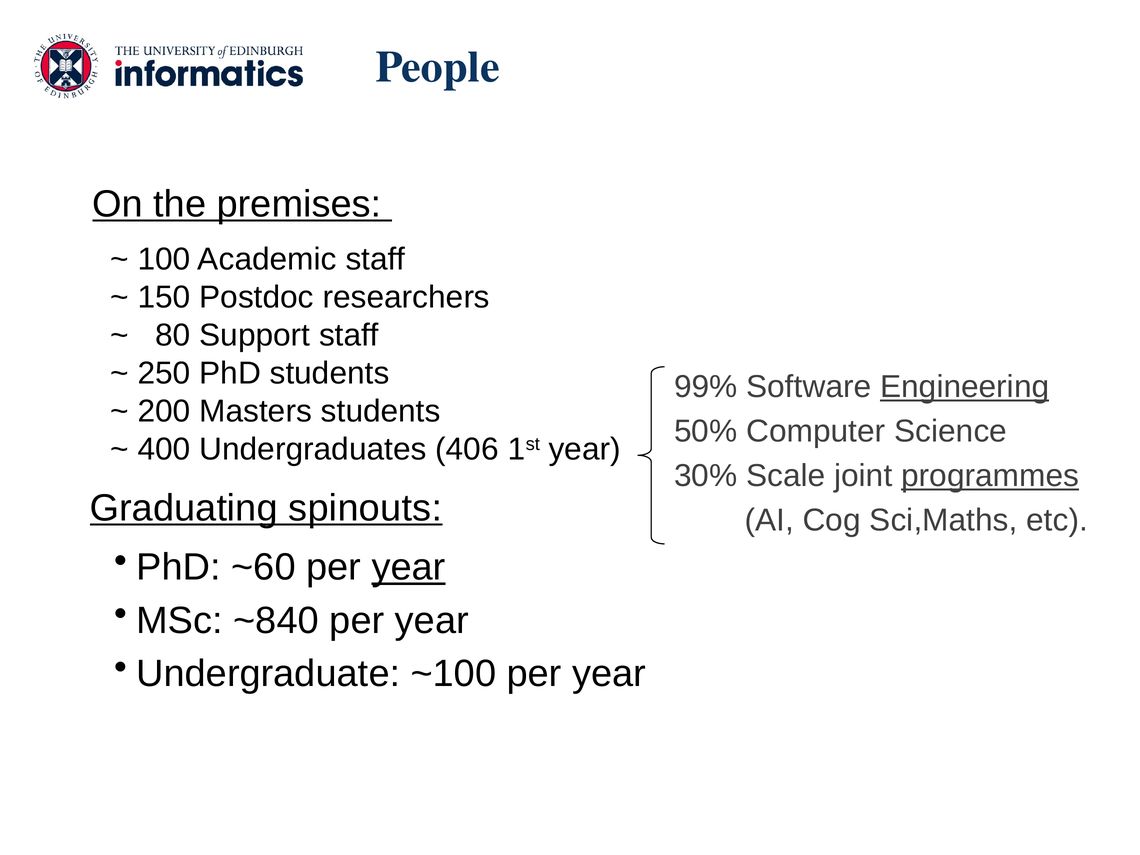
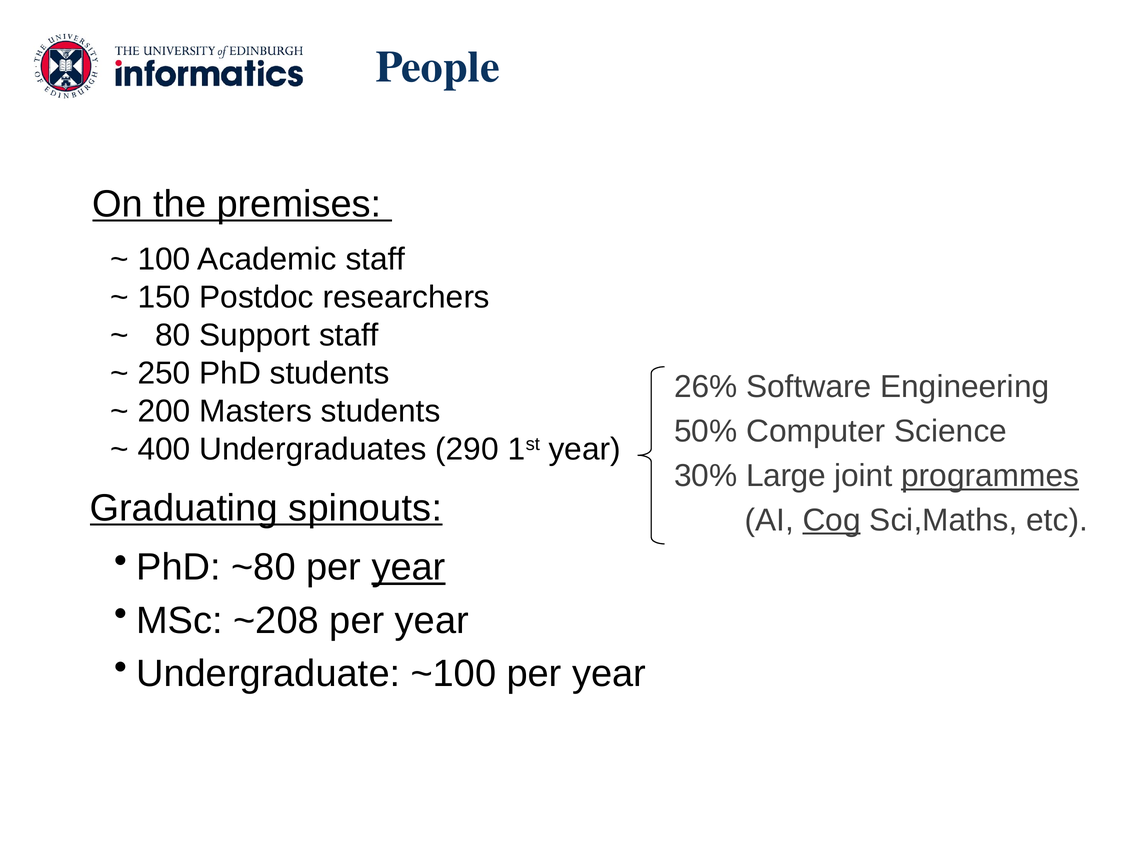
99%: 99% -> 26% (706, 387)
Engineering underline: present -> none (965, 387)
406: 406 -> 290 (467, 449)
Scale: Scale -> Large (786, 476)
Cog underline: none -> present (832, 520)
~60: ~60 -> ~80 (263, 567)
~840: ~840 -> ~208 (276, 621)
